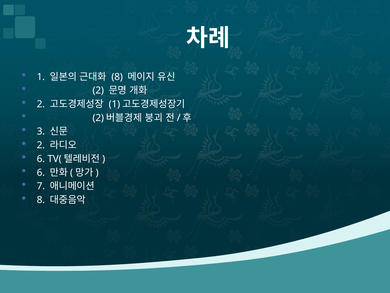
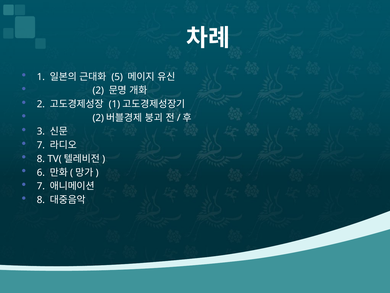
8: 8 -> 5 (117, 77)
2: 2 -> 7 (41, 145)
6: 6 -> 8 (41, 159)
